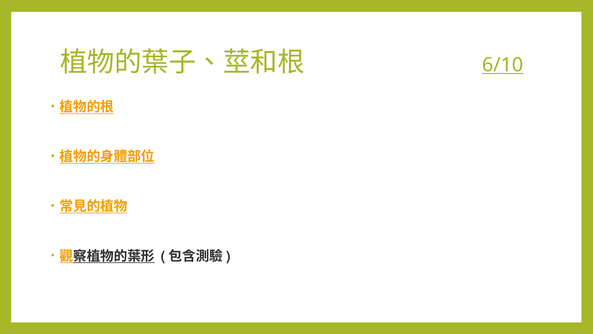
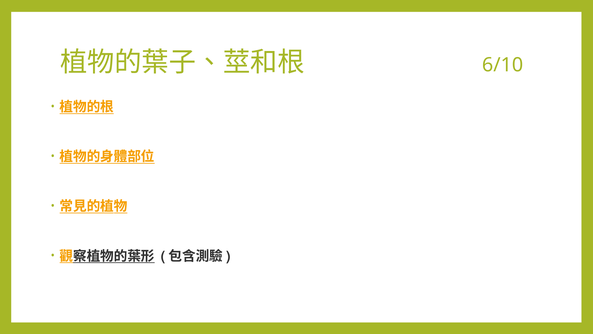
6/10 underline: present -> none (503, 65)
